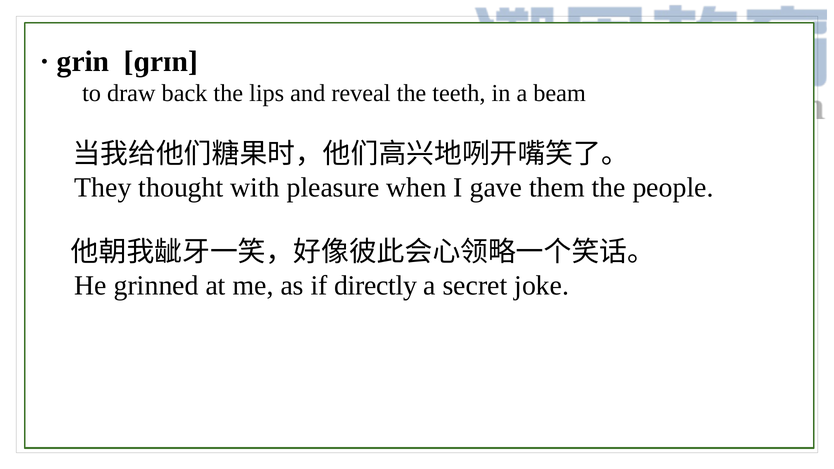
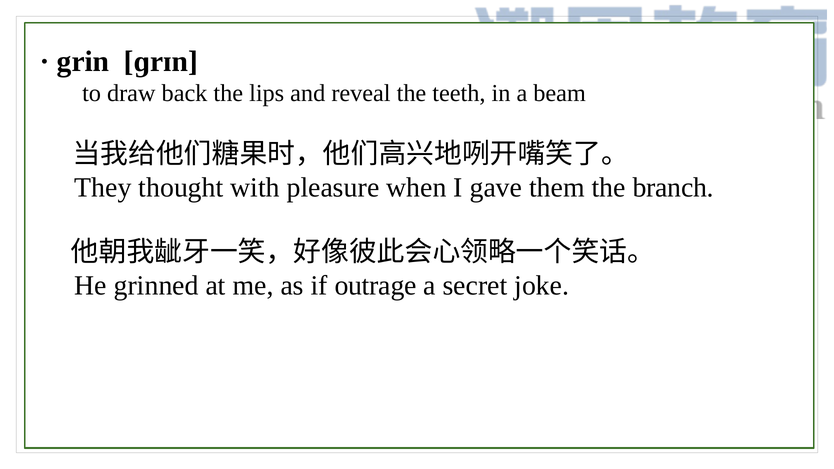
people: people -> branch (673, 187)
directly: directly -> outrage (376, 285)
